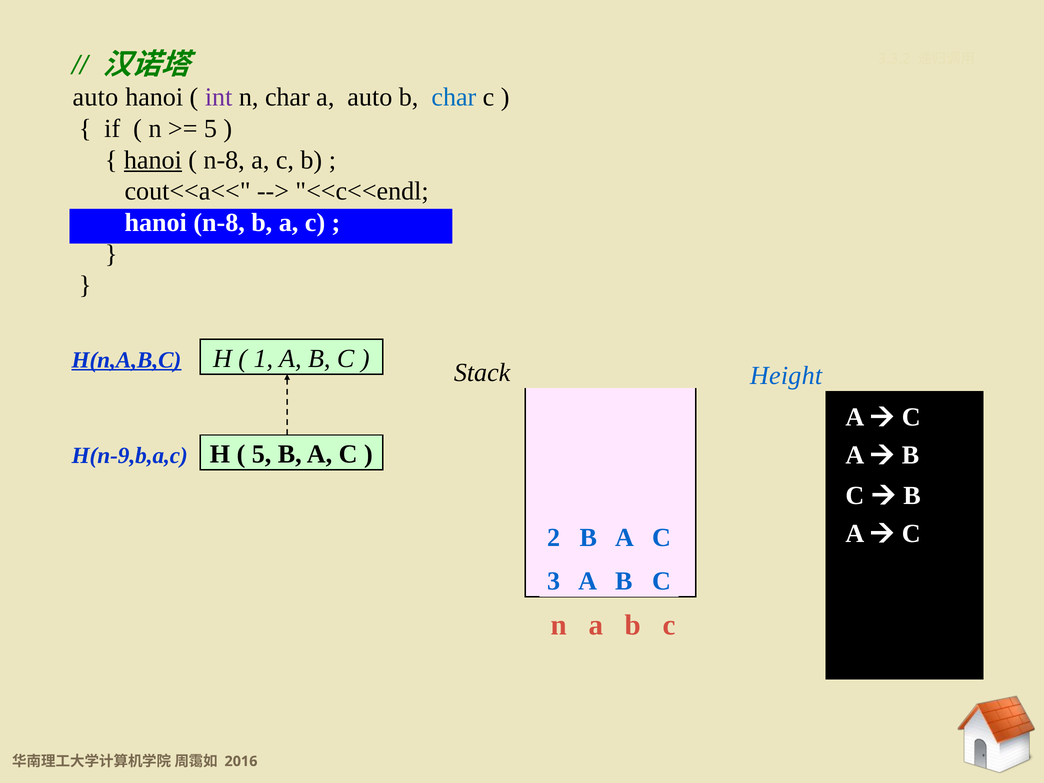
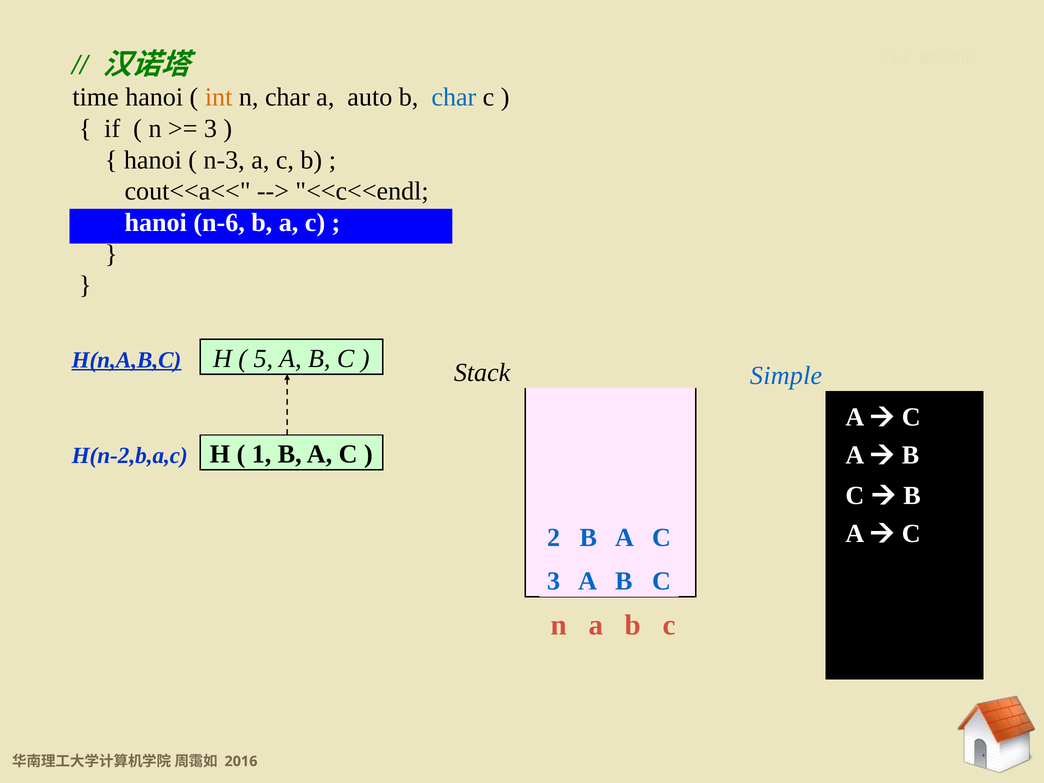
auto: auto -> time (96, 97)
int colour: purple -> orange (219, 97)
5: 5 -> 3 (210, 129)
hanoi underline: present -> none (153, 160)
n-8: n-8 -> n-3 (224, 160)
hanoi n-8: n-8 -> n-6 (219, 223)
1: 1 -> 5 (263, 359)
Height: Height -> Simple (786, 376)
5: 5 -> 1 (262, 454)
H(n-9,b,a,c: H(n-9,b,a,c -> H(n-2,b,a,c (130, 456)
